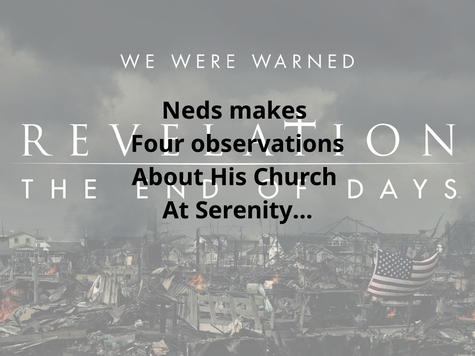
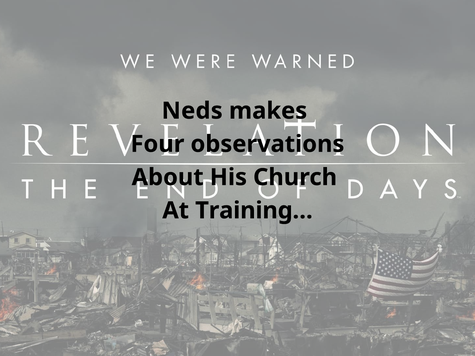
Serenity…: Serenity… -> Training… (254, 211)
